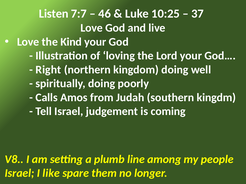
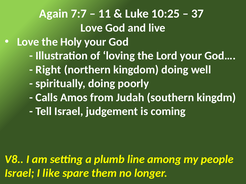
Listen: Listen -> Again (54, 14)
46: 46 -> 11 (105, 14)
Kind: Kind -> Holy (71, 42)
